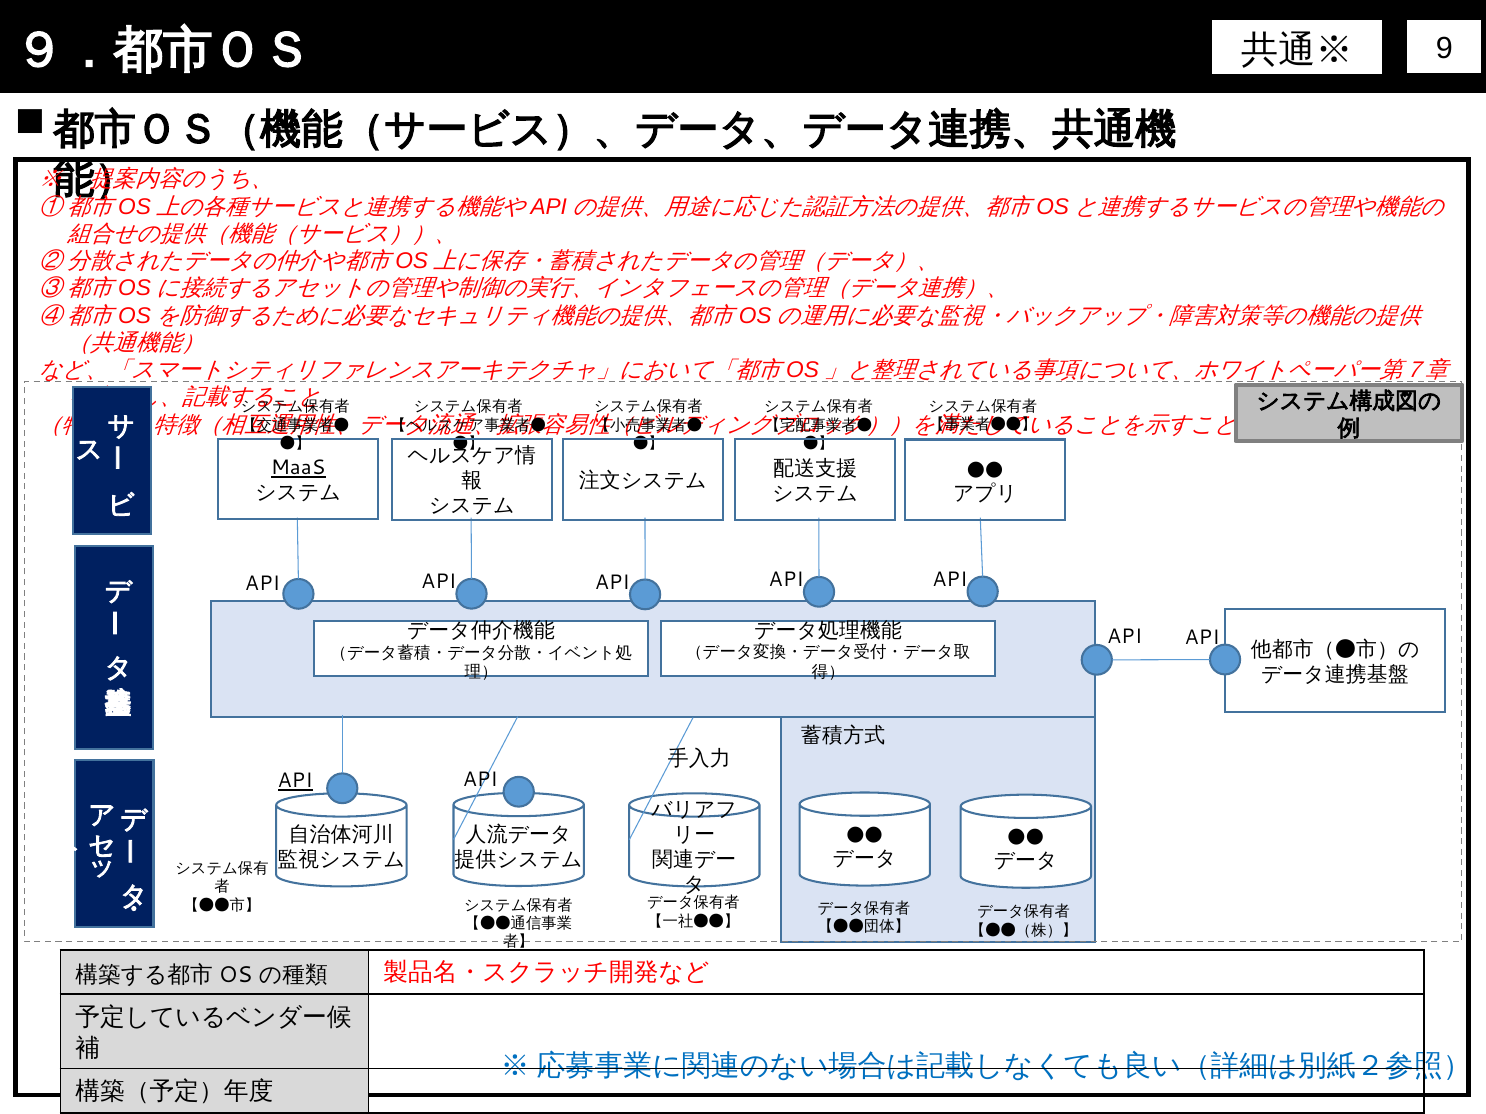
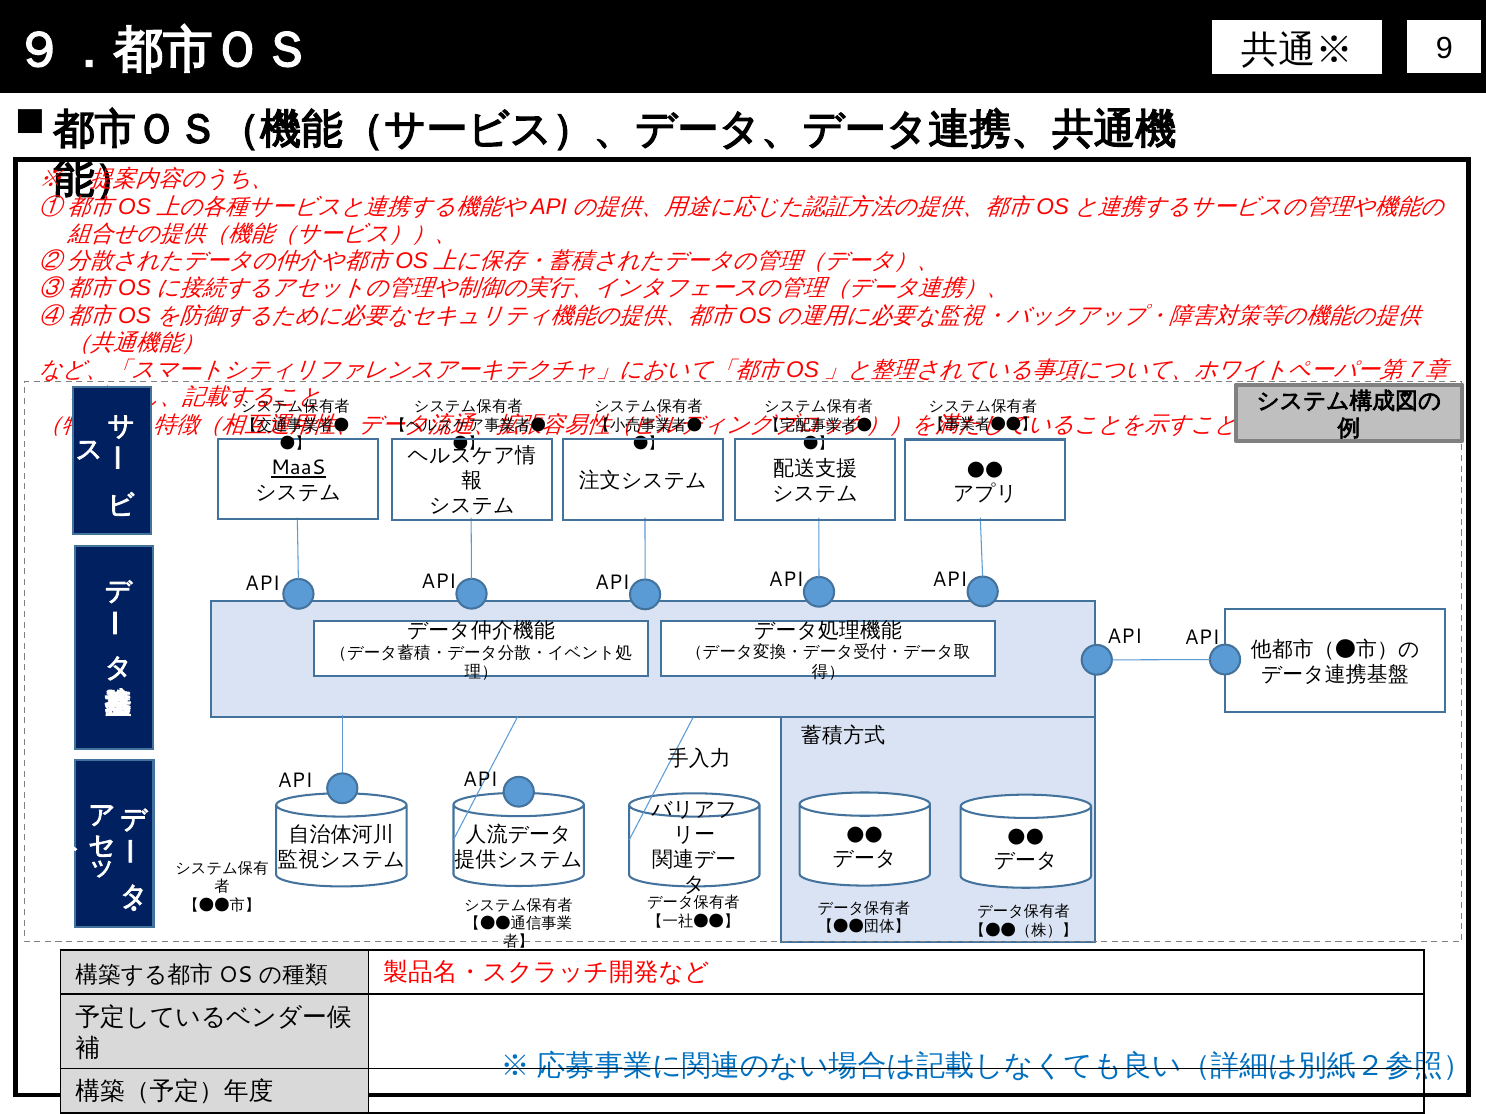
API underline: present -> none (295, 781)
